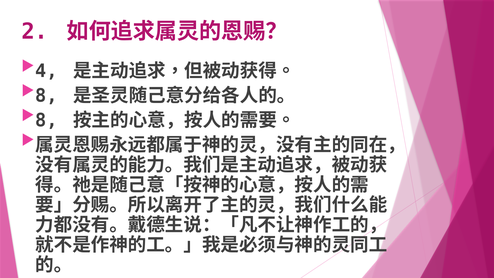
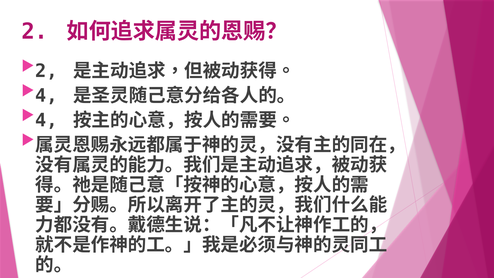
4: 4 -> 2 (46, 71)
8: 8 -> 4 (46, 96)
8: 8 -> 4 (46, 120)
